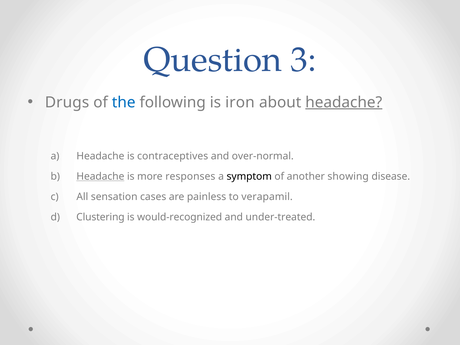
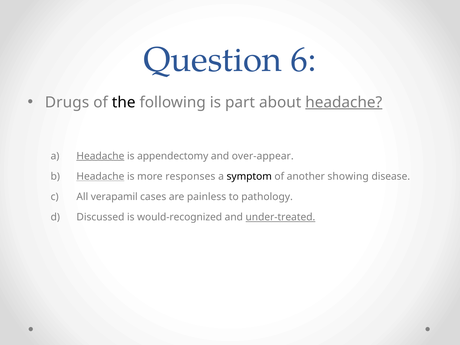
3: 3 -> 6 (304, 60)
the colour: blue -> black (124, 102)
iron: iron -> part (240, 102)
Headache underline: none -> present (100, 156)
contraceptives: contraceptives -> appendectomy (173, 156)
over-normal: over-normal -> over-appear (263, 156)
sensation: sensation -> verapamil (114, 197)
verapamil: verapamil -> pathology (267, 197)
Clustering: Clustering -> Discussed (100, 217)
under-treated underline: none -> present (280, 217)
